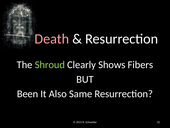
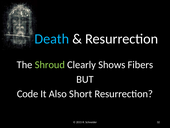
Death colour: pink -> light blue (52, 39)
Been: Been -> Code (28, 94)
Same: Same -> Short (81, 94)
